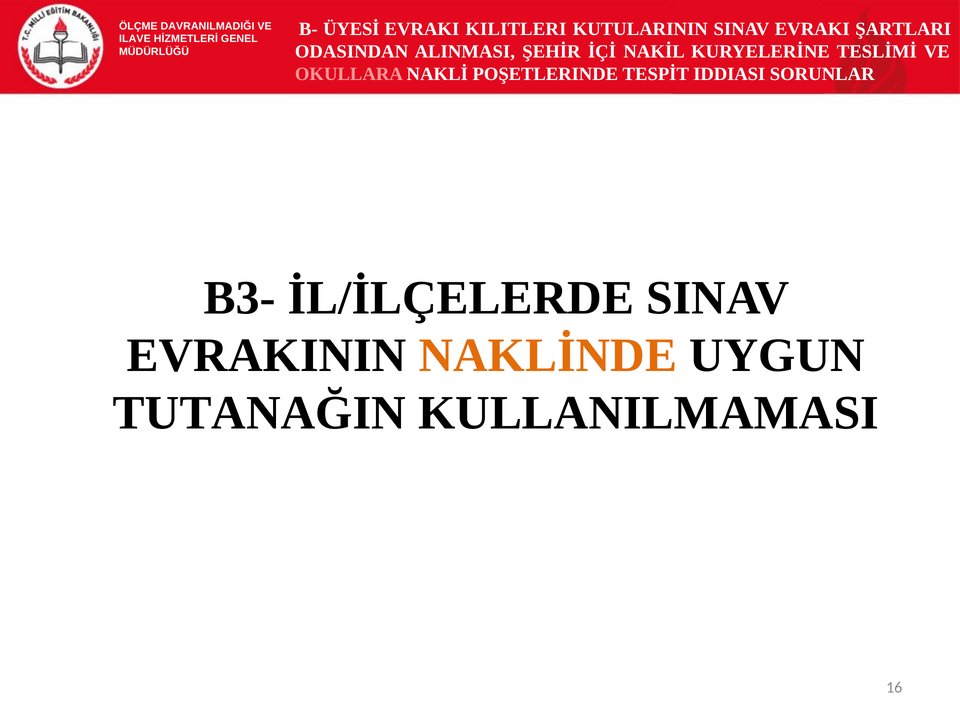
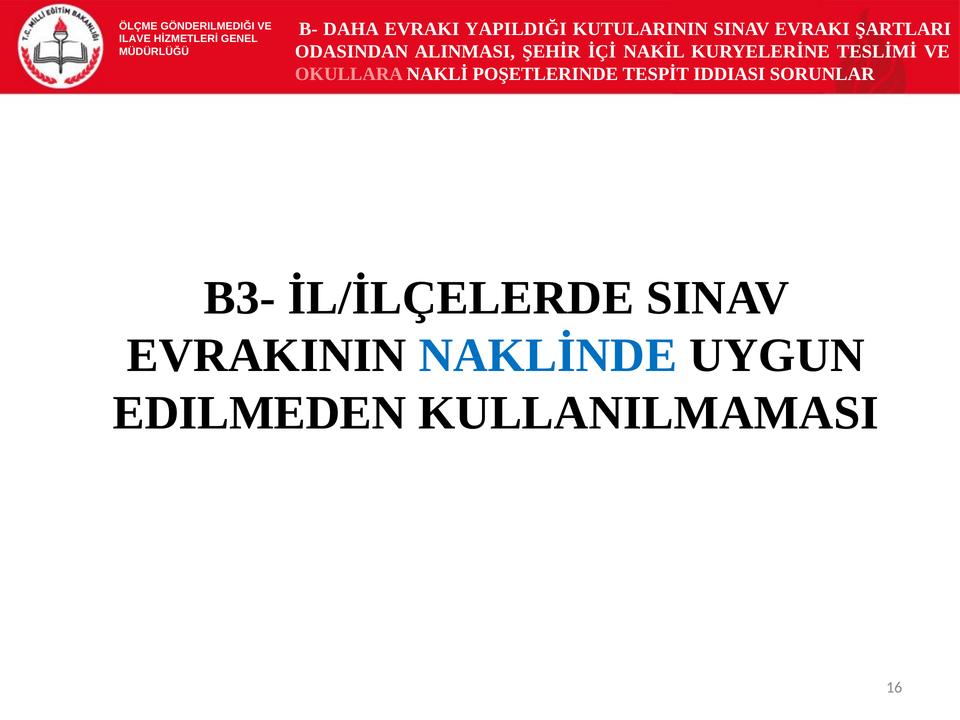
ÜYESİ: ÜYESİ -> DAHA (351, 29)
KILITLERI: KILITLERI -> YAPILDIĞI (516, 29)
DAVRANILMADIĞI: DAVRANILMADIĞI -> GÖNDERILMEDIĞI (208, 26)
NAKLİNDE colour: orange -> blue (548, 355)
TUTANAĞIN: TUTANAĞIN -> EDILMEDEN (260, 413)
